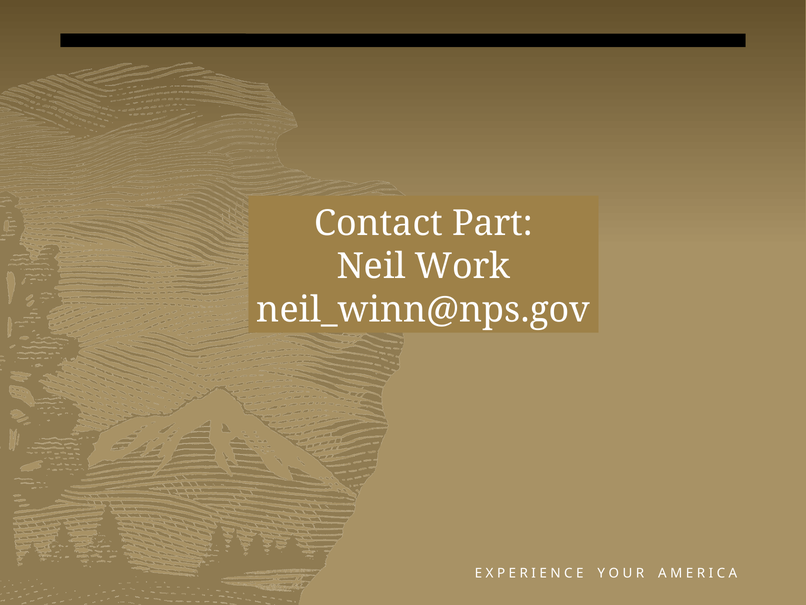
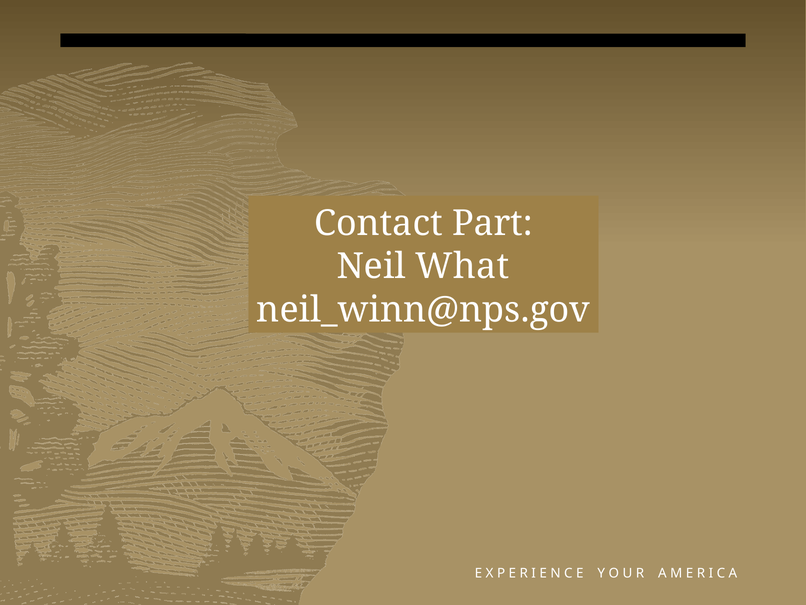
Work: Work -> What (462, 266)
